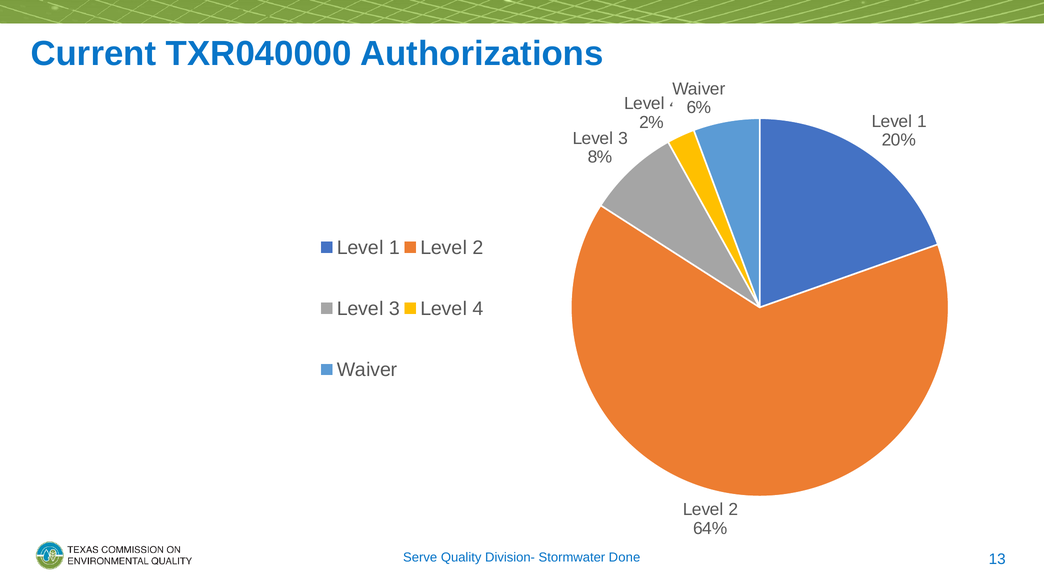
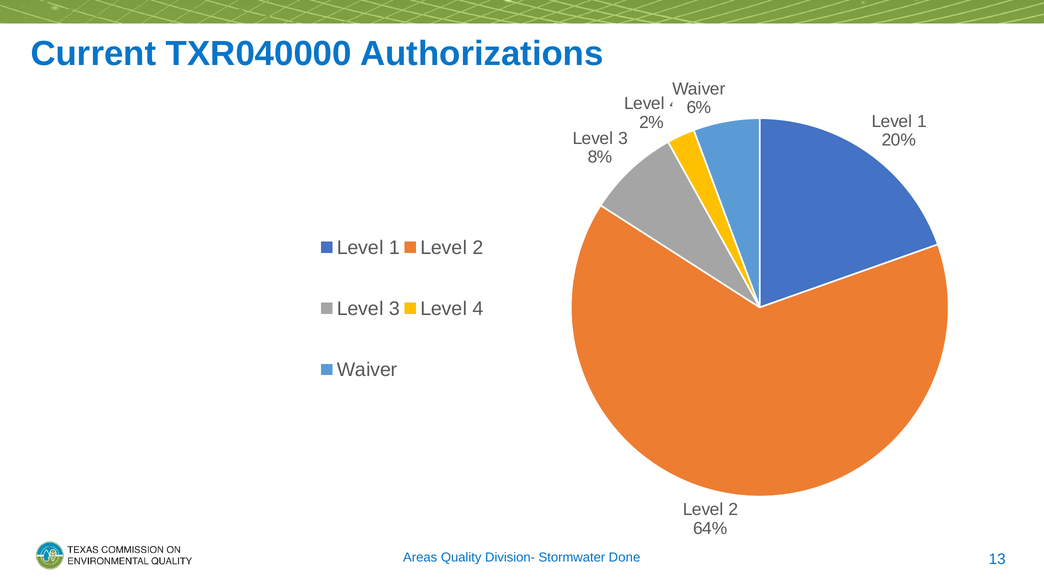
Serve: Serve -> Areas (420, 557)
